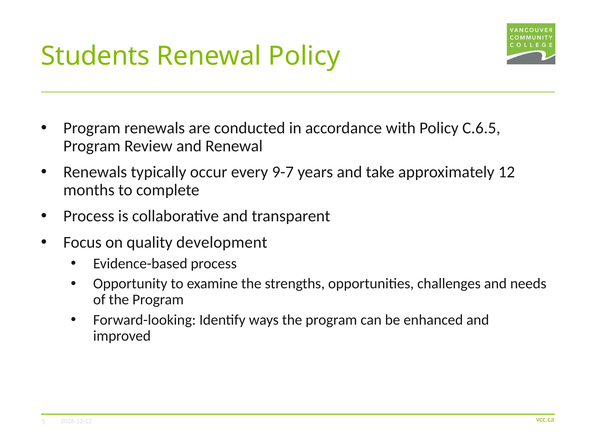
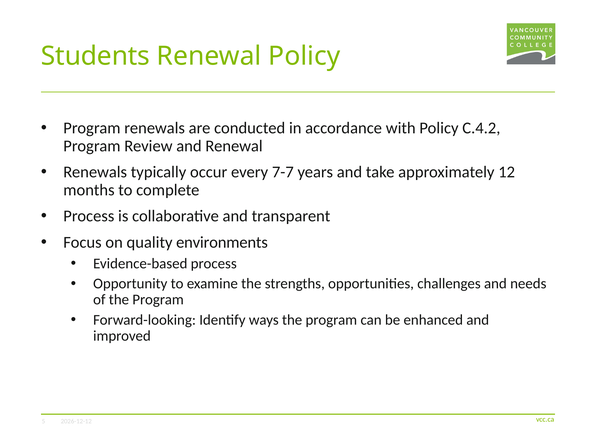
C.6.5: C.6.5 -> C.4.2 (481, 128)
9-7: 9-7 -> 7-7 (283, 172)
development: development -> environments (222, 242)
